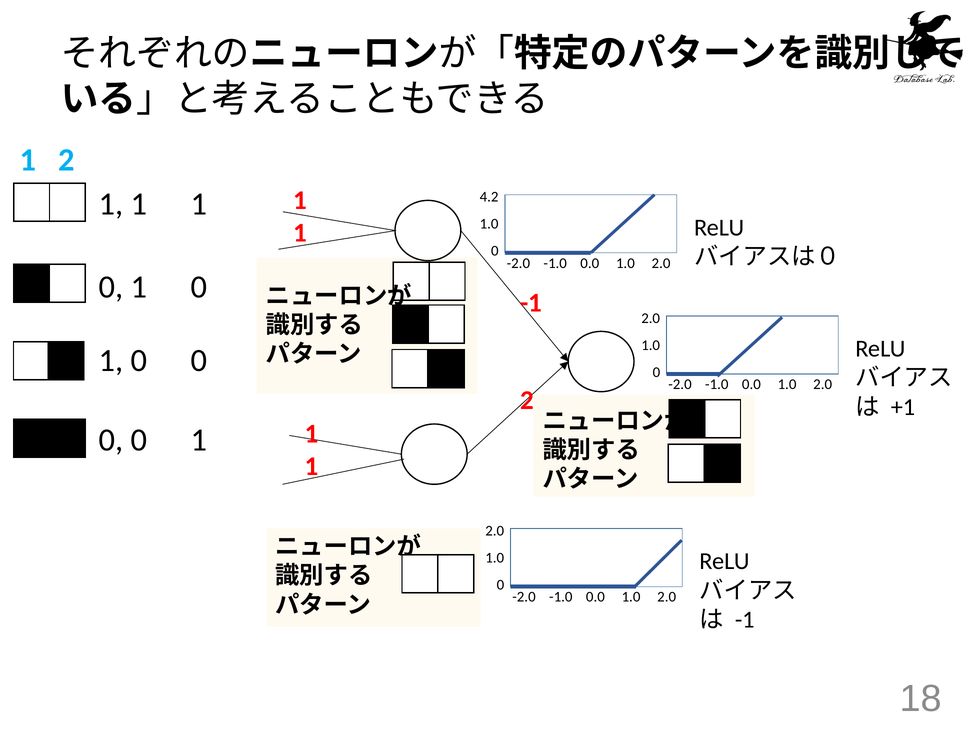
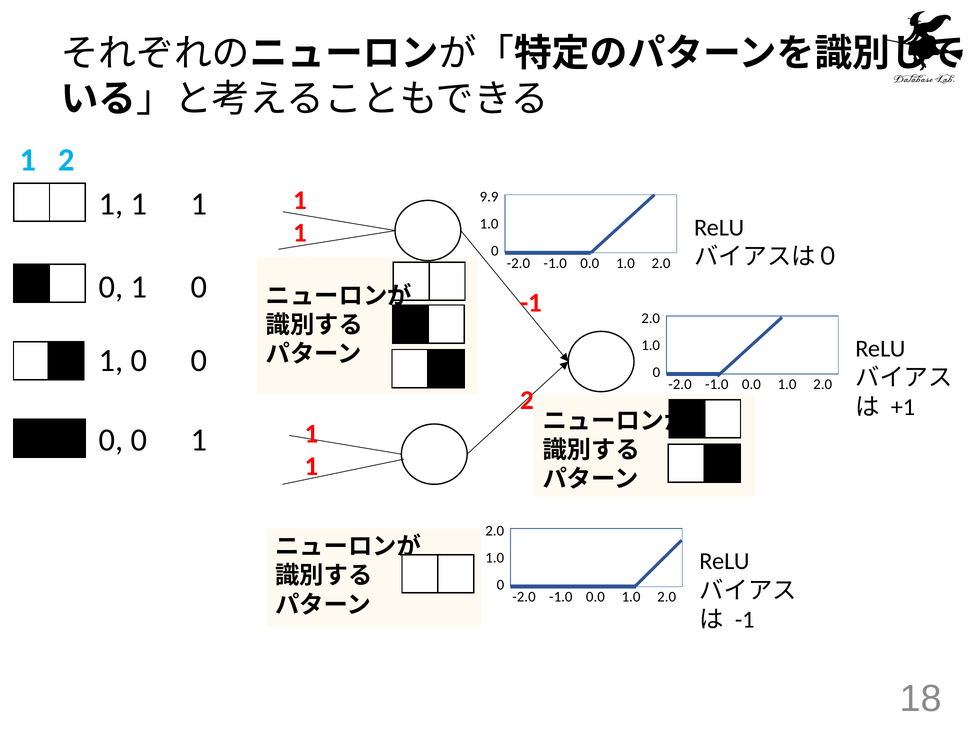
4.2: 4.2 -> 9.9 (489, 197)
